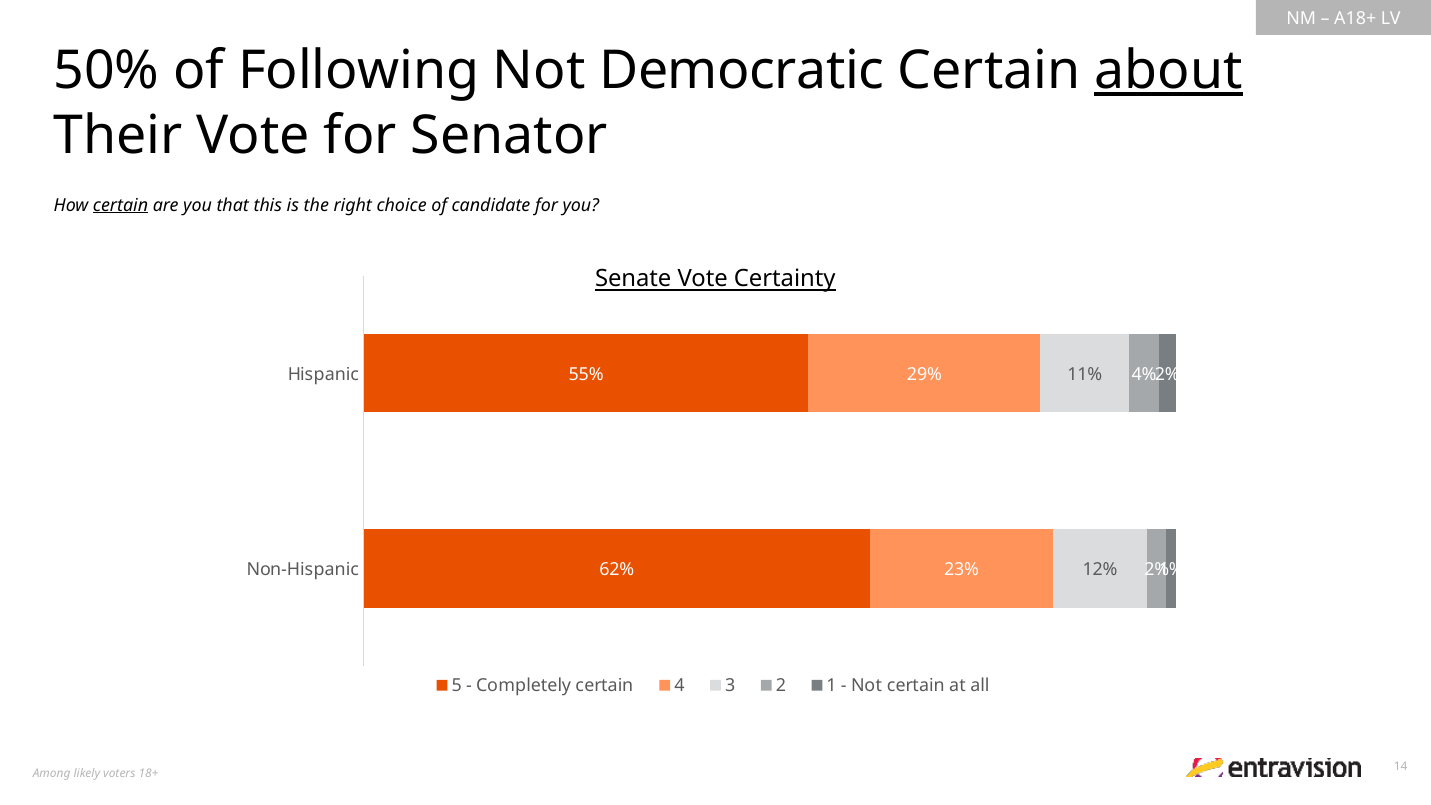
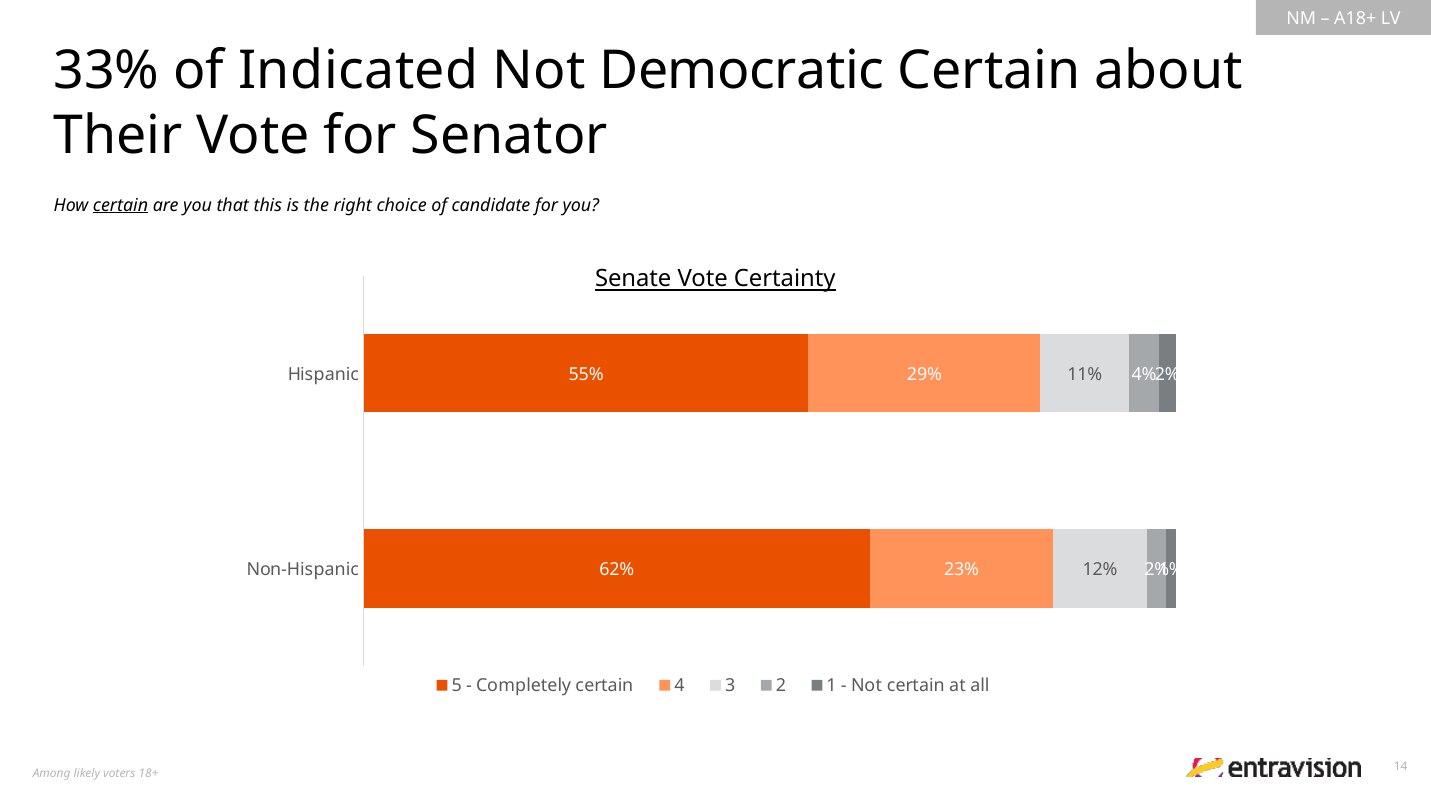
50%: 50% -> 33% (107, 71)
Following: Following -> Indicated (358, 71)
about underline: present -> none (1169, 71)
